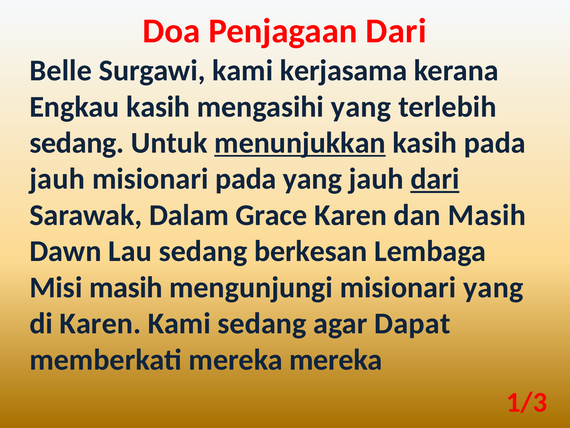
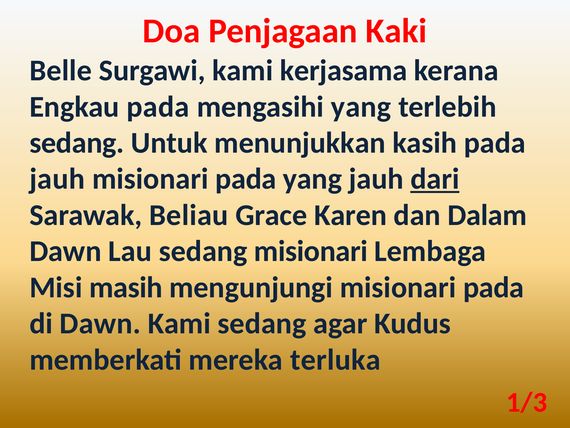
Penjagaan Dari: Dari -> Kaki (396, 31)
Engkau kasih: kasih -> pada (158, 107)
menunjukkan underline: present -> none (300, 143)
Dalam: Dalam -> Beliau (189, 215)
dan Masih: Masih -> Dalam (487, 215)
sedang berkesan: berkesan -> misionari (311, 251)
mengunjungi misionari yang: yang -> pada (494, 287)
di Karen: Karen -> Dawn (100, 323)
Dapat: Dapat -> Kudus (412, 323)
mereka mereka: mereka -> terluka (335, 359)
